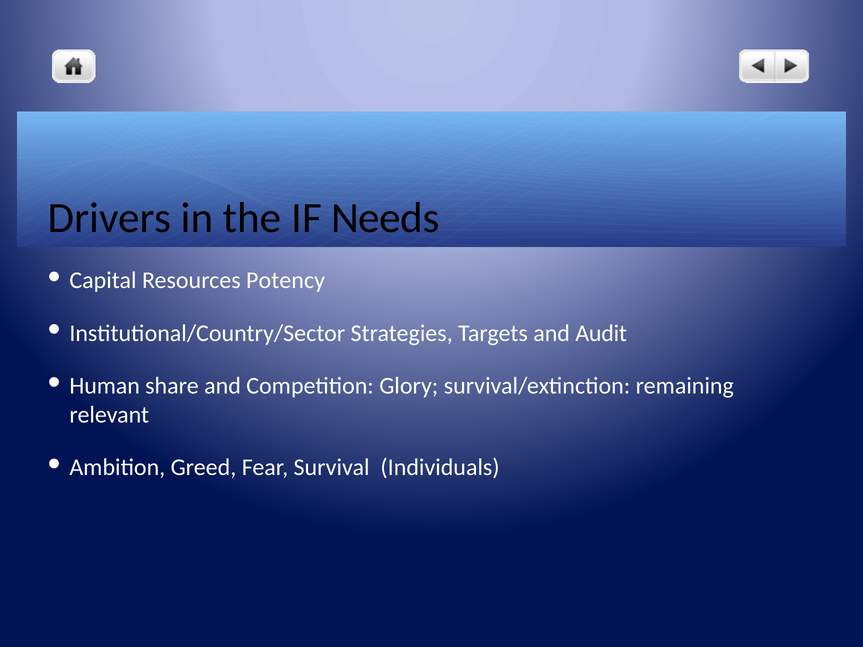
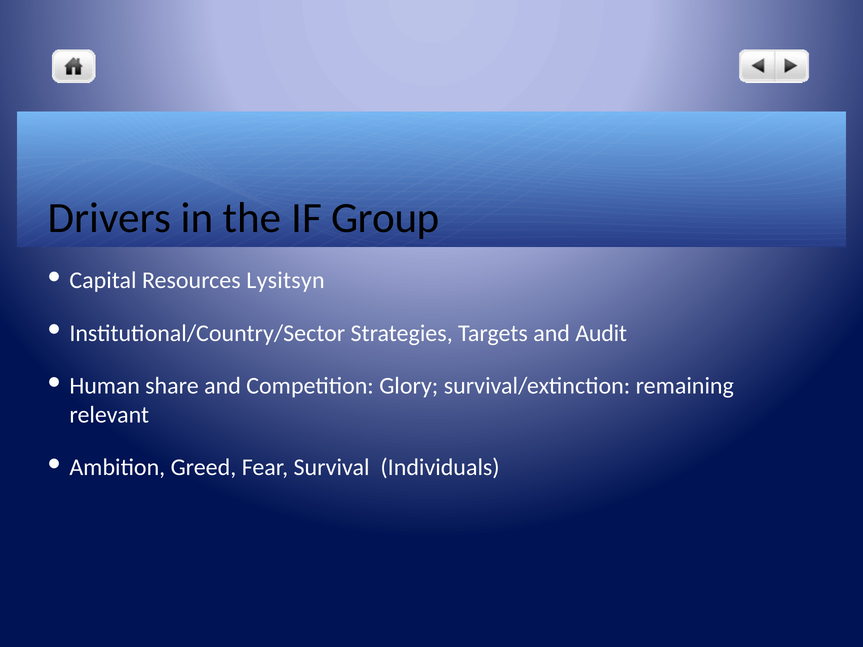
Needs: Needs -> Group (385, 218)
Potency: Potency -> Lysitsyn (285, 281)
